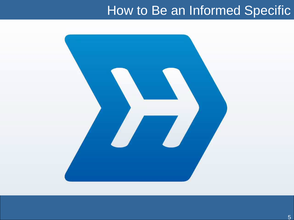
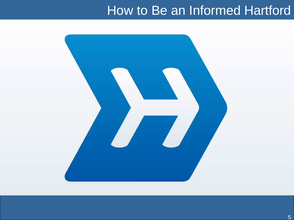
Specific: Specific -> Hartford (268, 11)
